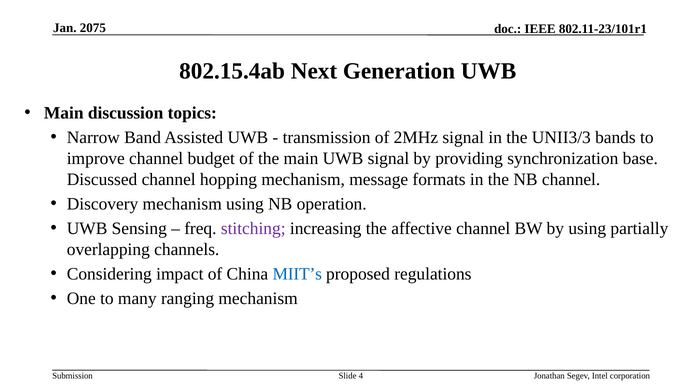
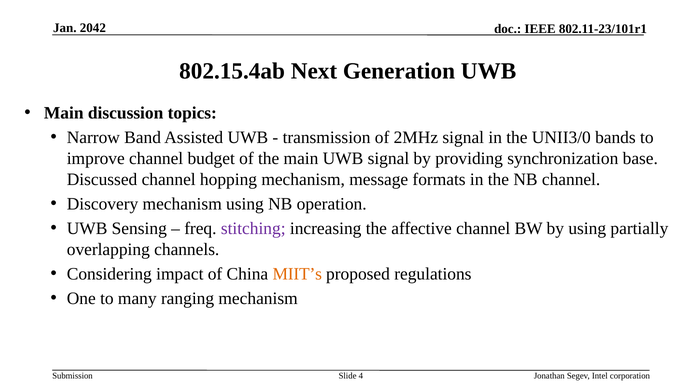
2075: 2075 -> 2042 (93, 28)
UNII3/3: UNII3/3 -> UNII3/0 (561, 137)
MIIT’s colour: blue -> orange (297, 274)
